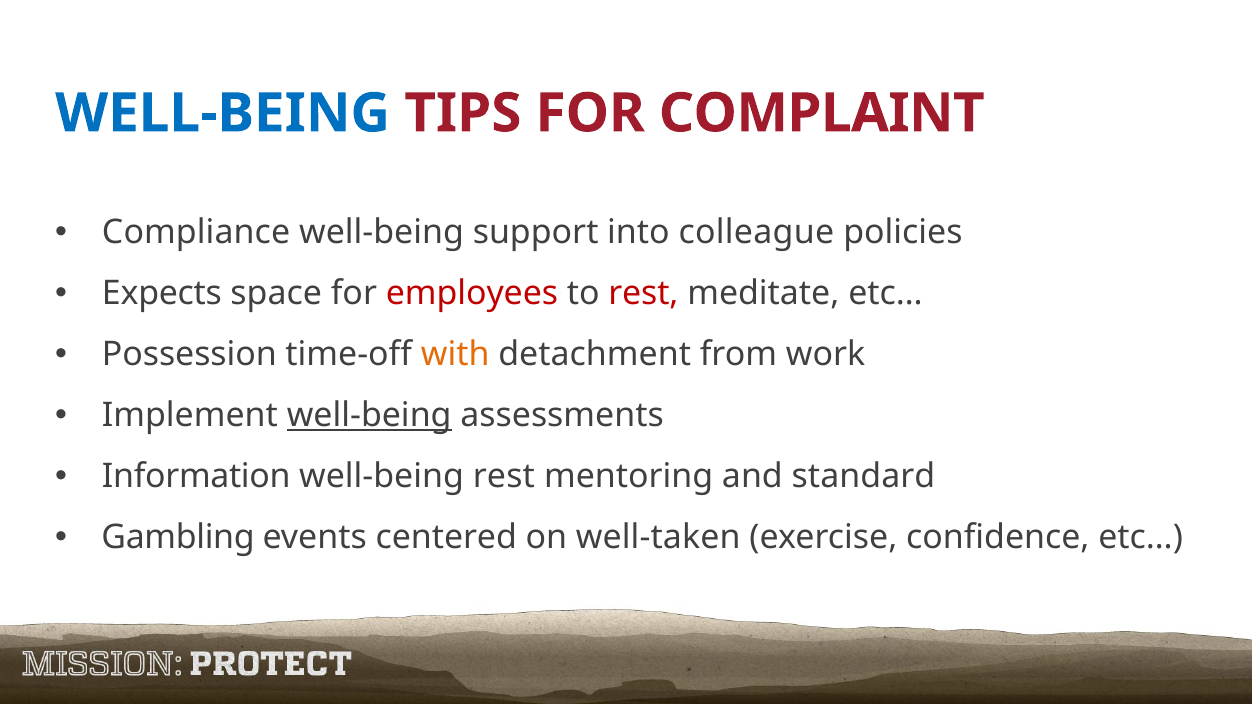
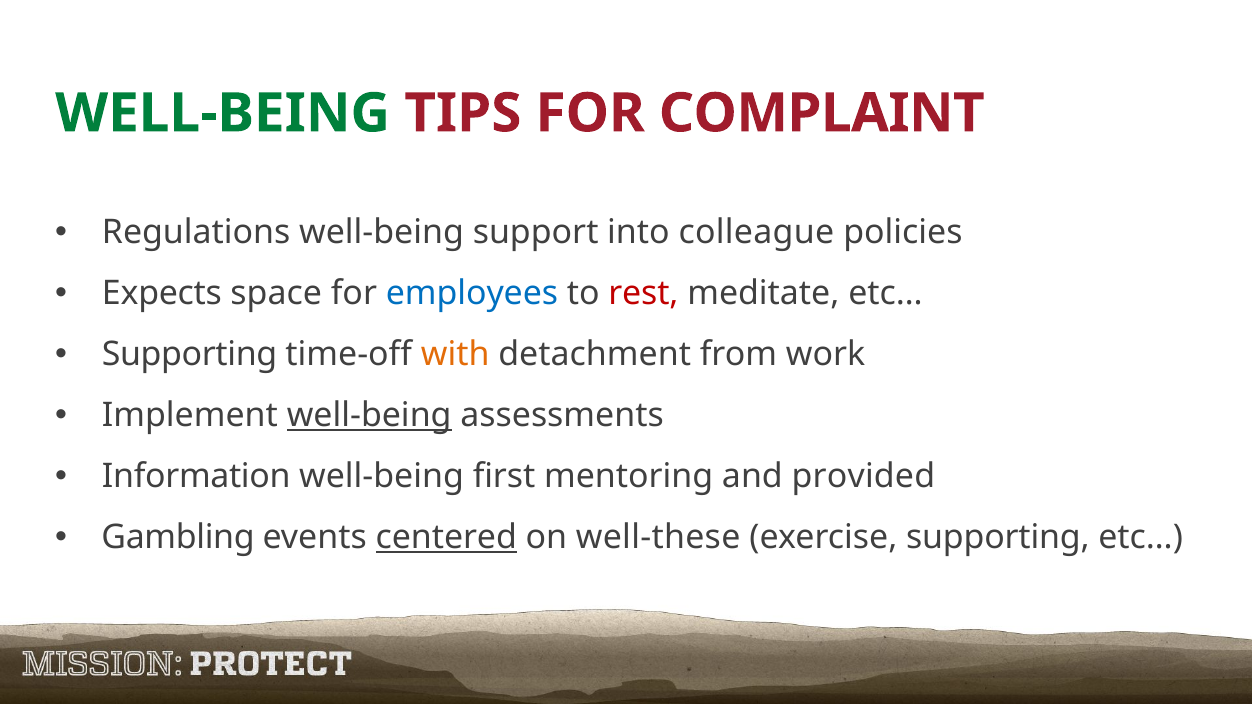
WELL-BEING colour: blue -> green (223, 113)
Compliance: Compliance -> Regulations (196, 233)
employees colour: red -> blue (472, 294)
Possession: Possession -> Supporting (190, 355)
well-being rest: rest -> first (504, 477)
standard: standard -> provided (863, 477)
centered underline: none -> present (446, 538)
well-taken: well-taken -> well-these (658, 538)
exercise confidence: confidence -> supporting (998, 538)
